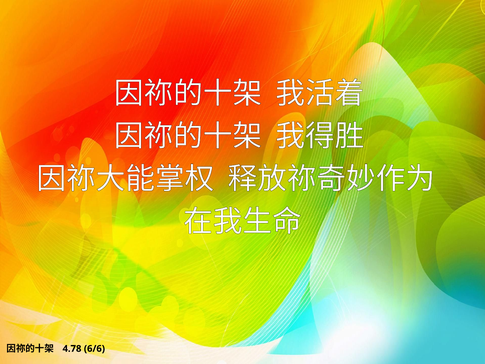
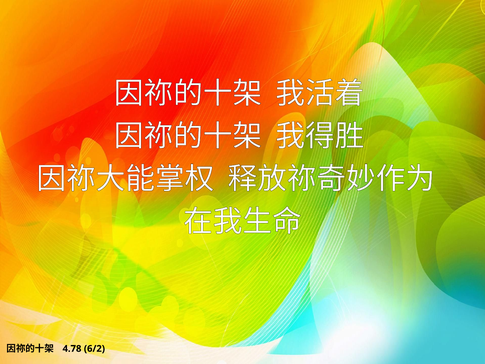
6/6: 6/6 -> 6/2 (94, 348)
